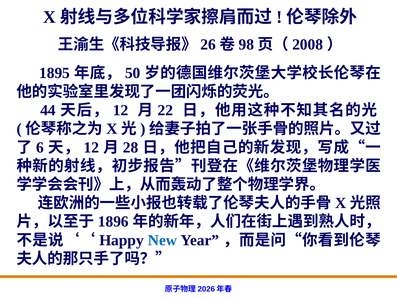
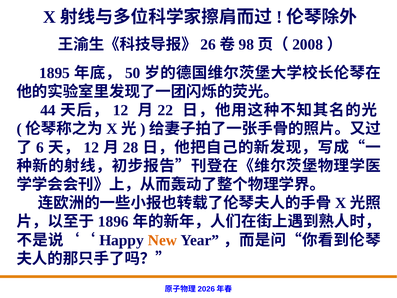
New colour: blue -> orange (163, 240)
